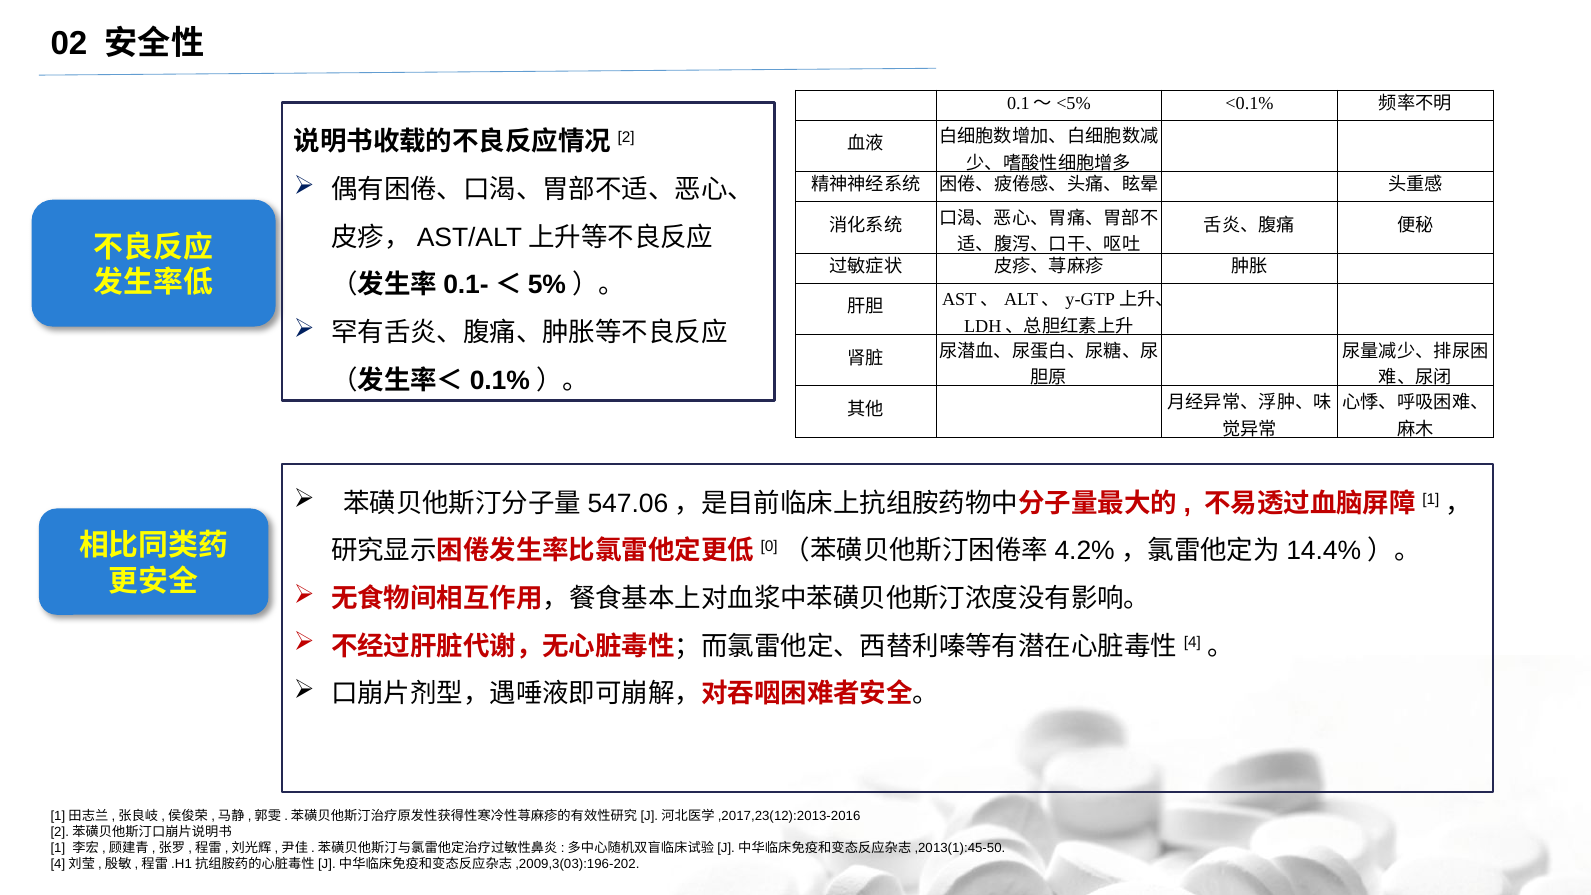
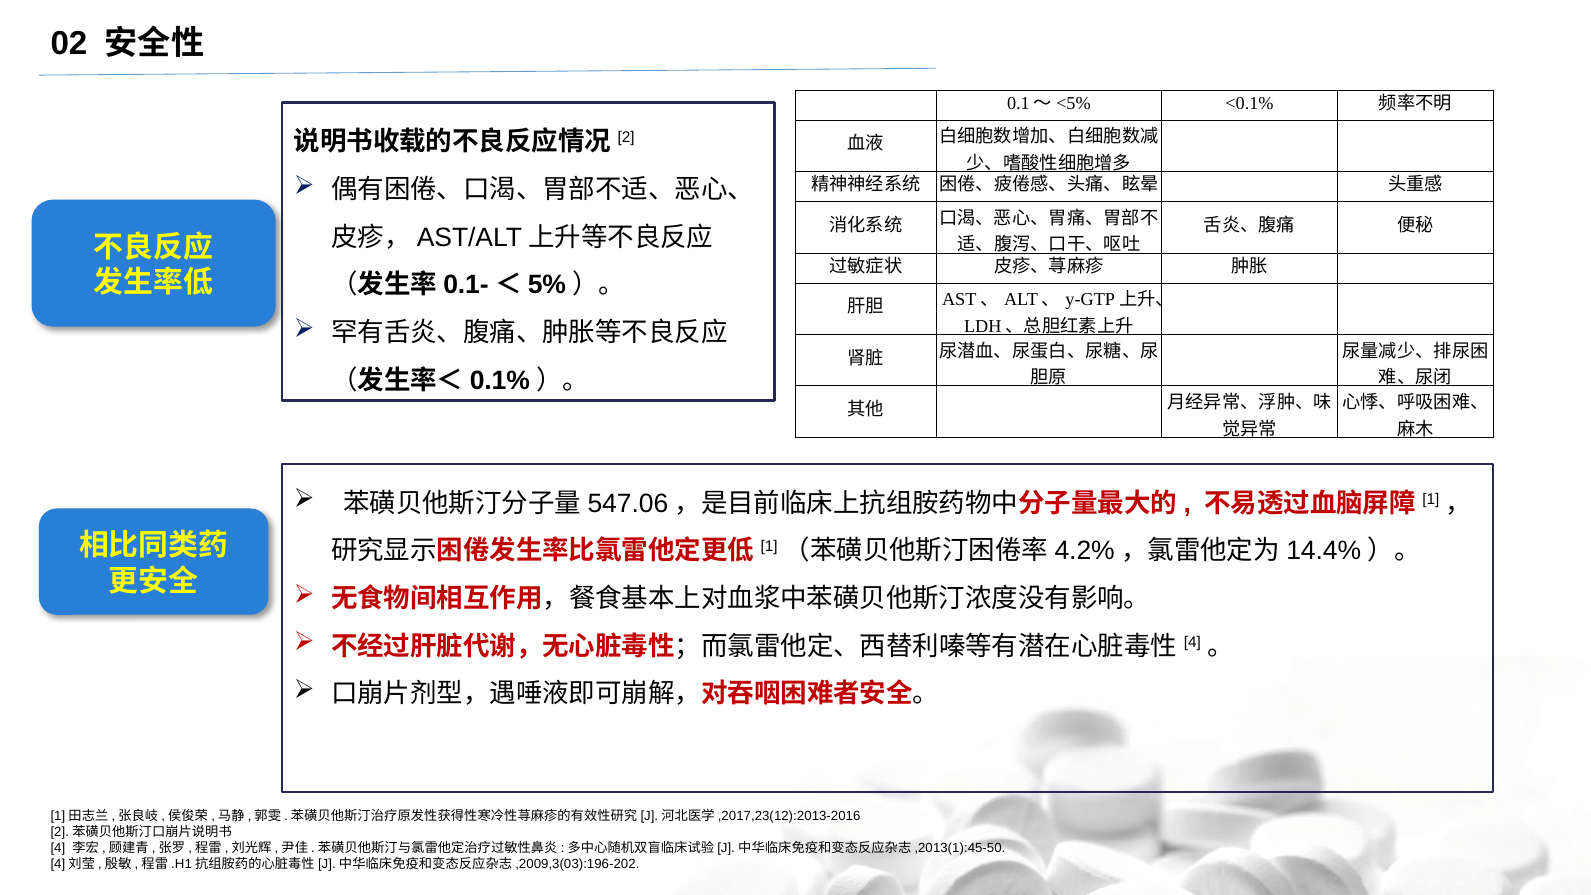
0: 0 -> 1 (769, 547)
1: 1 -> 4 (58, 848)
